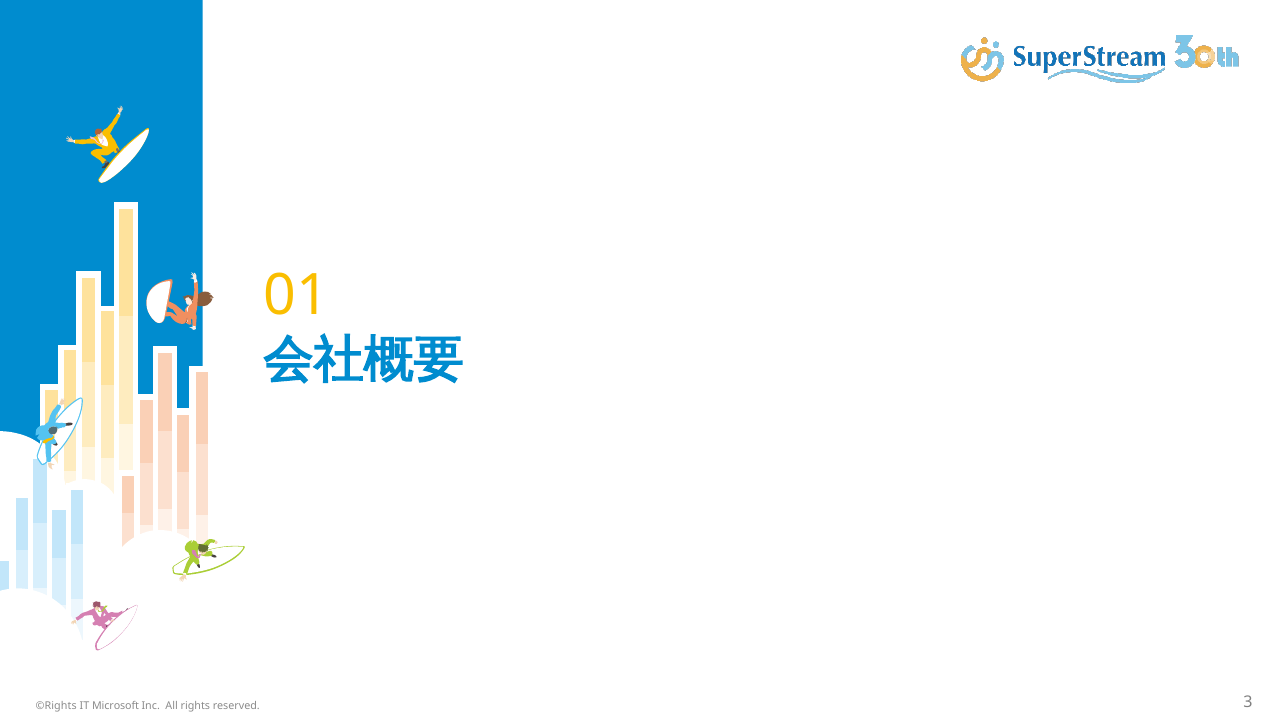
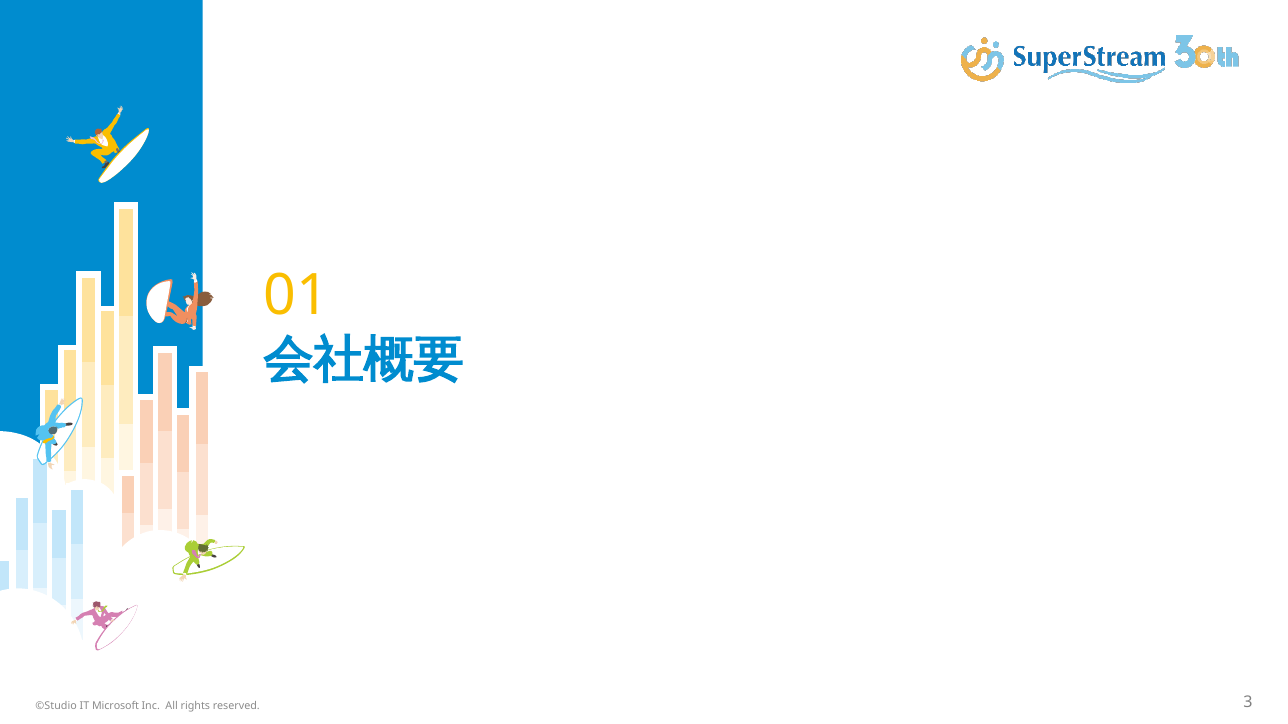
©Rights: ©Rights -> ©Studio (56, 706)
